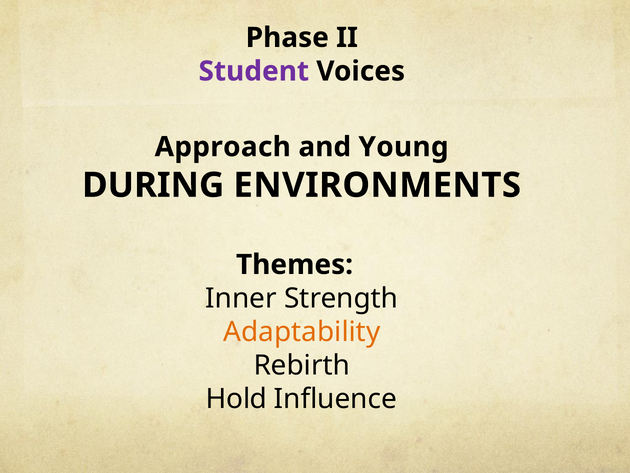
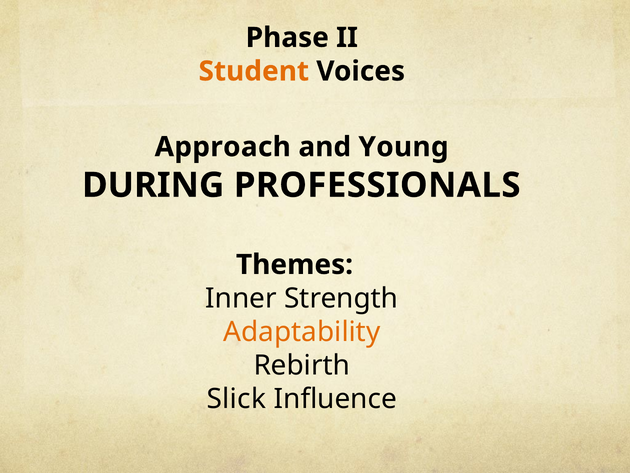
Student colour: purple -> orange (254, 71)
ENVIRONMENTS: ENVIRONMENTS -> PROFESSIONALS (377, 185)
Hold: Hold -> Slick (236, 399)
